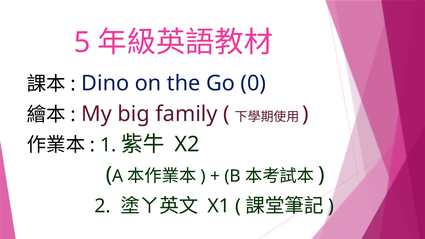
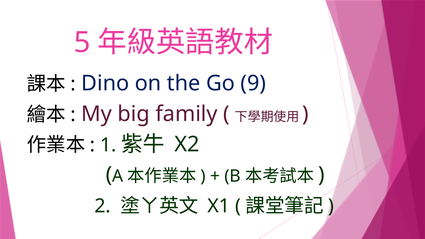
0: 0 -> 9 (253, 83)
